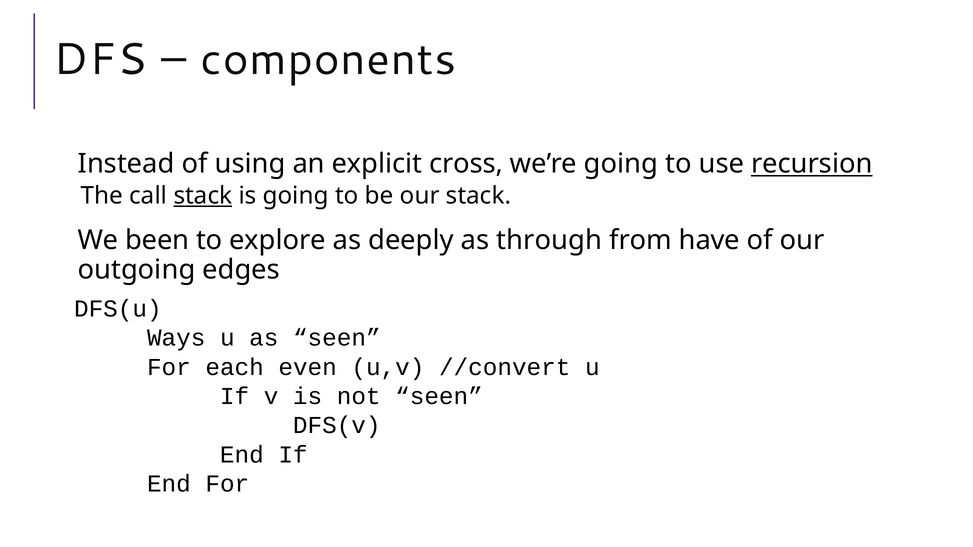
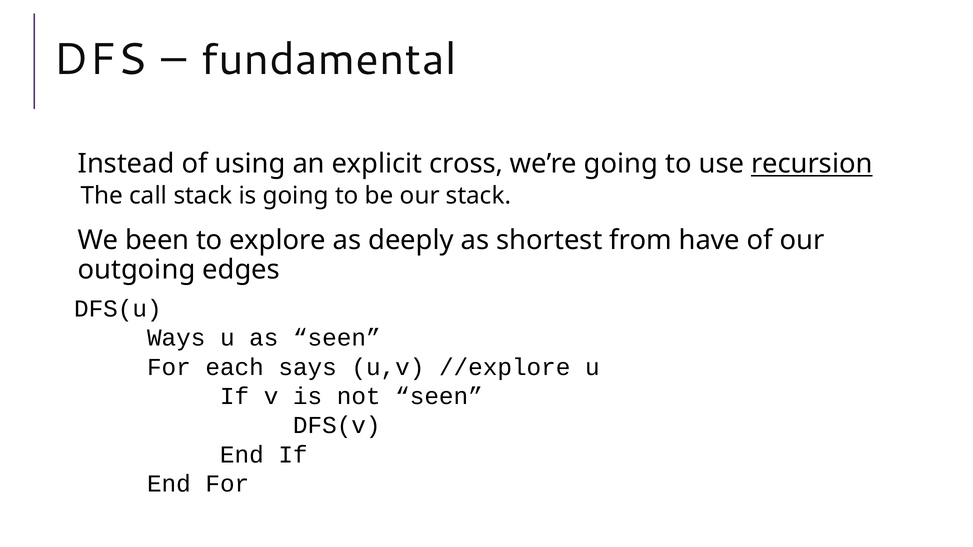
components: components -> fundamental (329, 60)
stack underline: present -> none (203, 196)
through: through -> shortest (549, 240)
even: even -> says (308, 367)
//convert: //convert -> //explore (505, 367)
